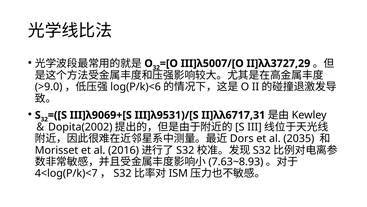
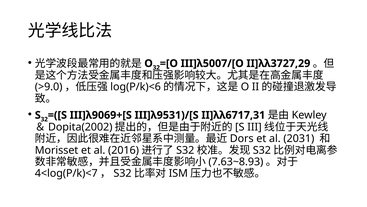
2035: 2035 -> 2031 (299, 138)
